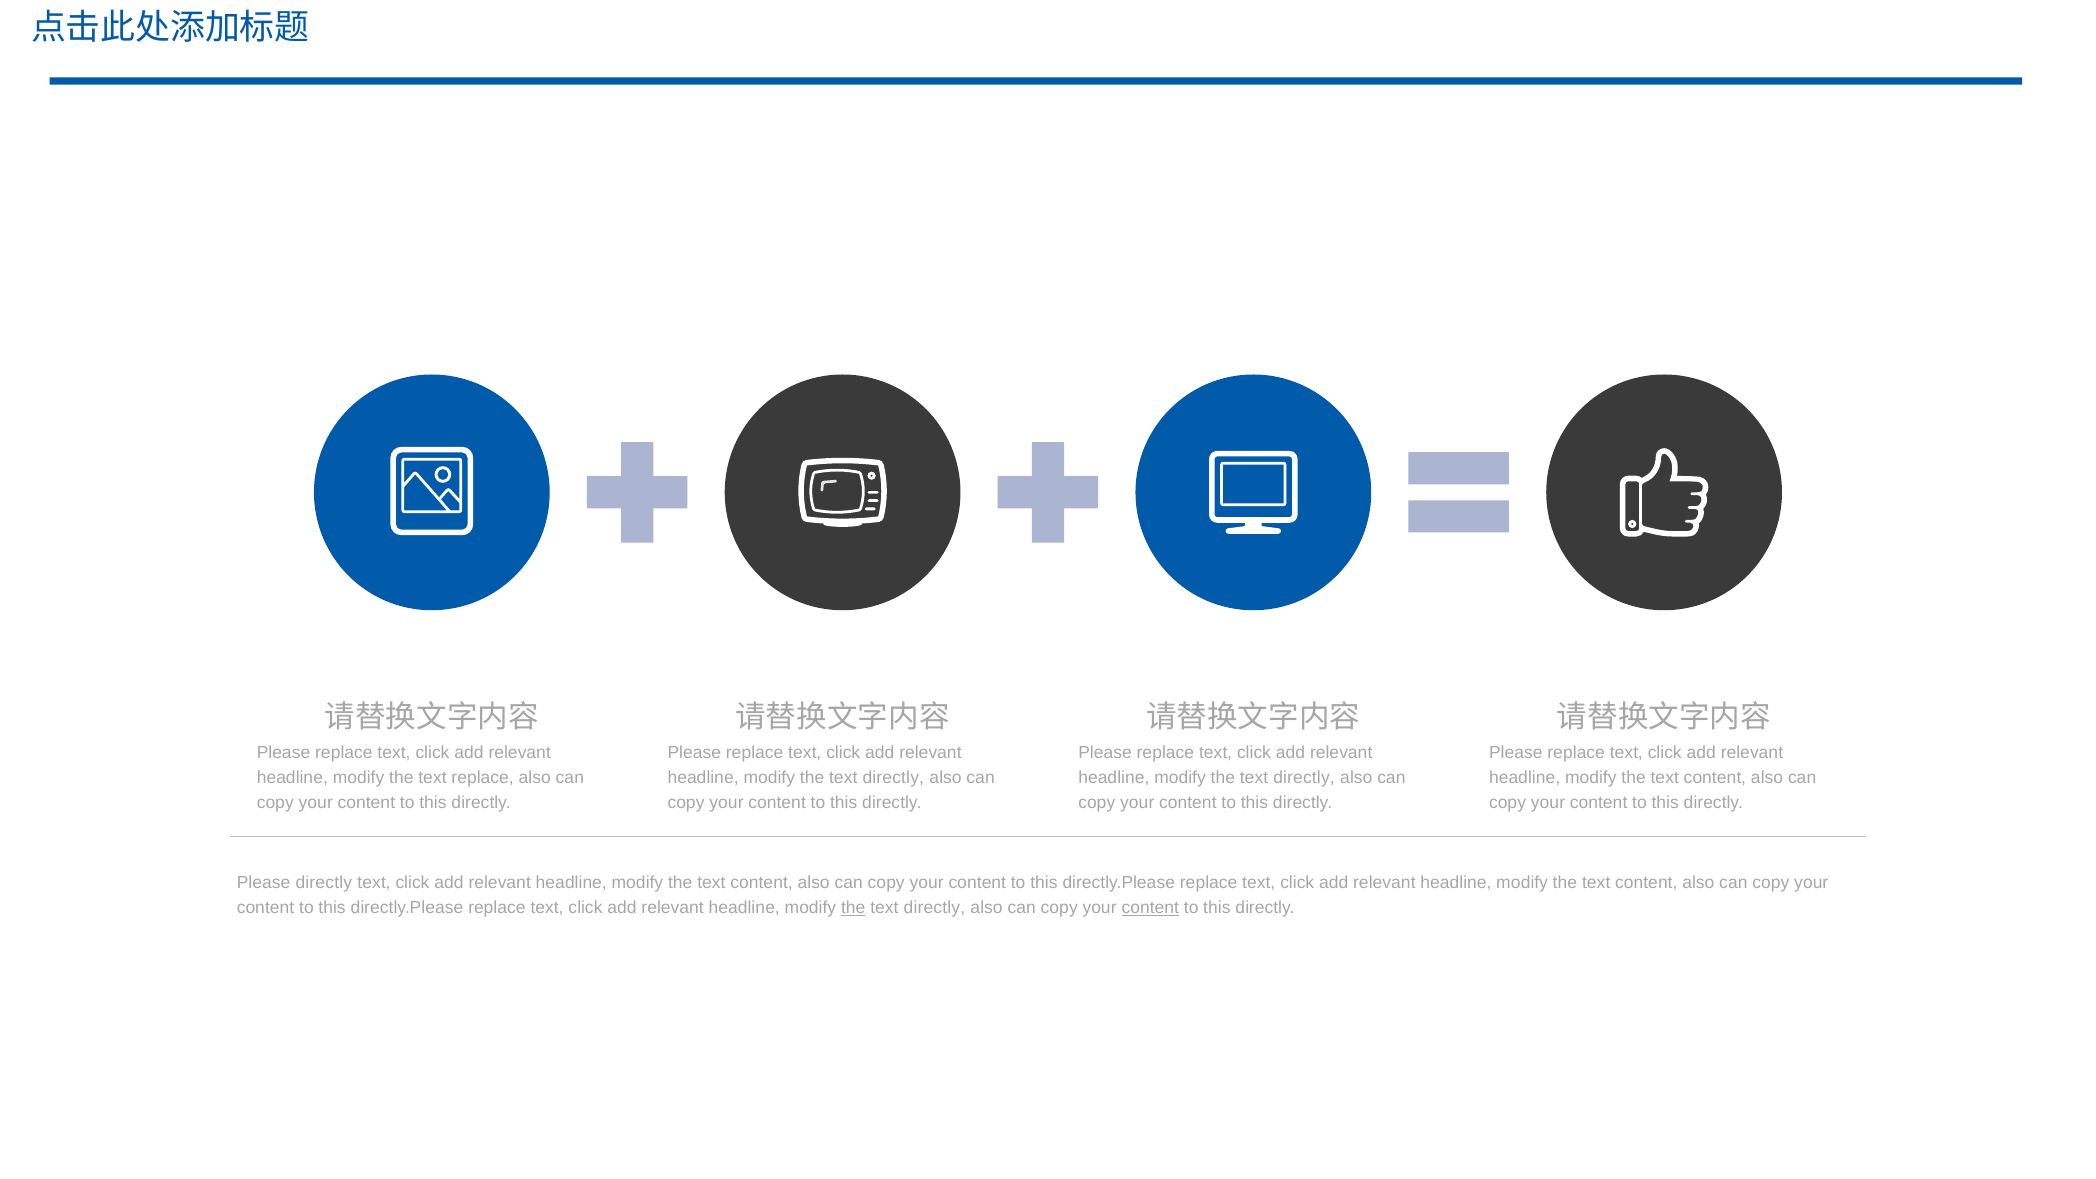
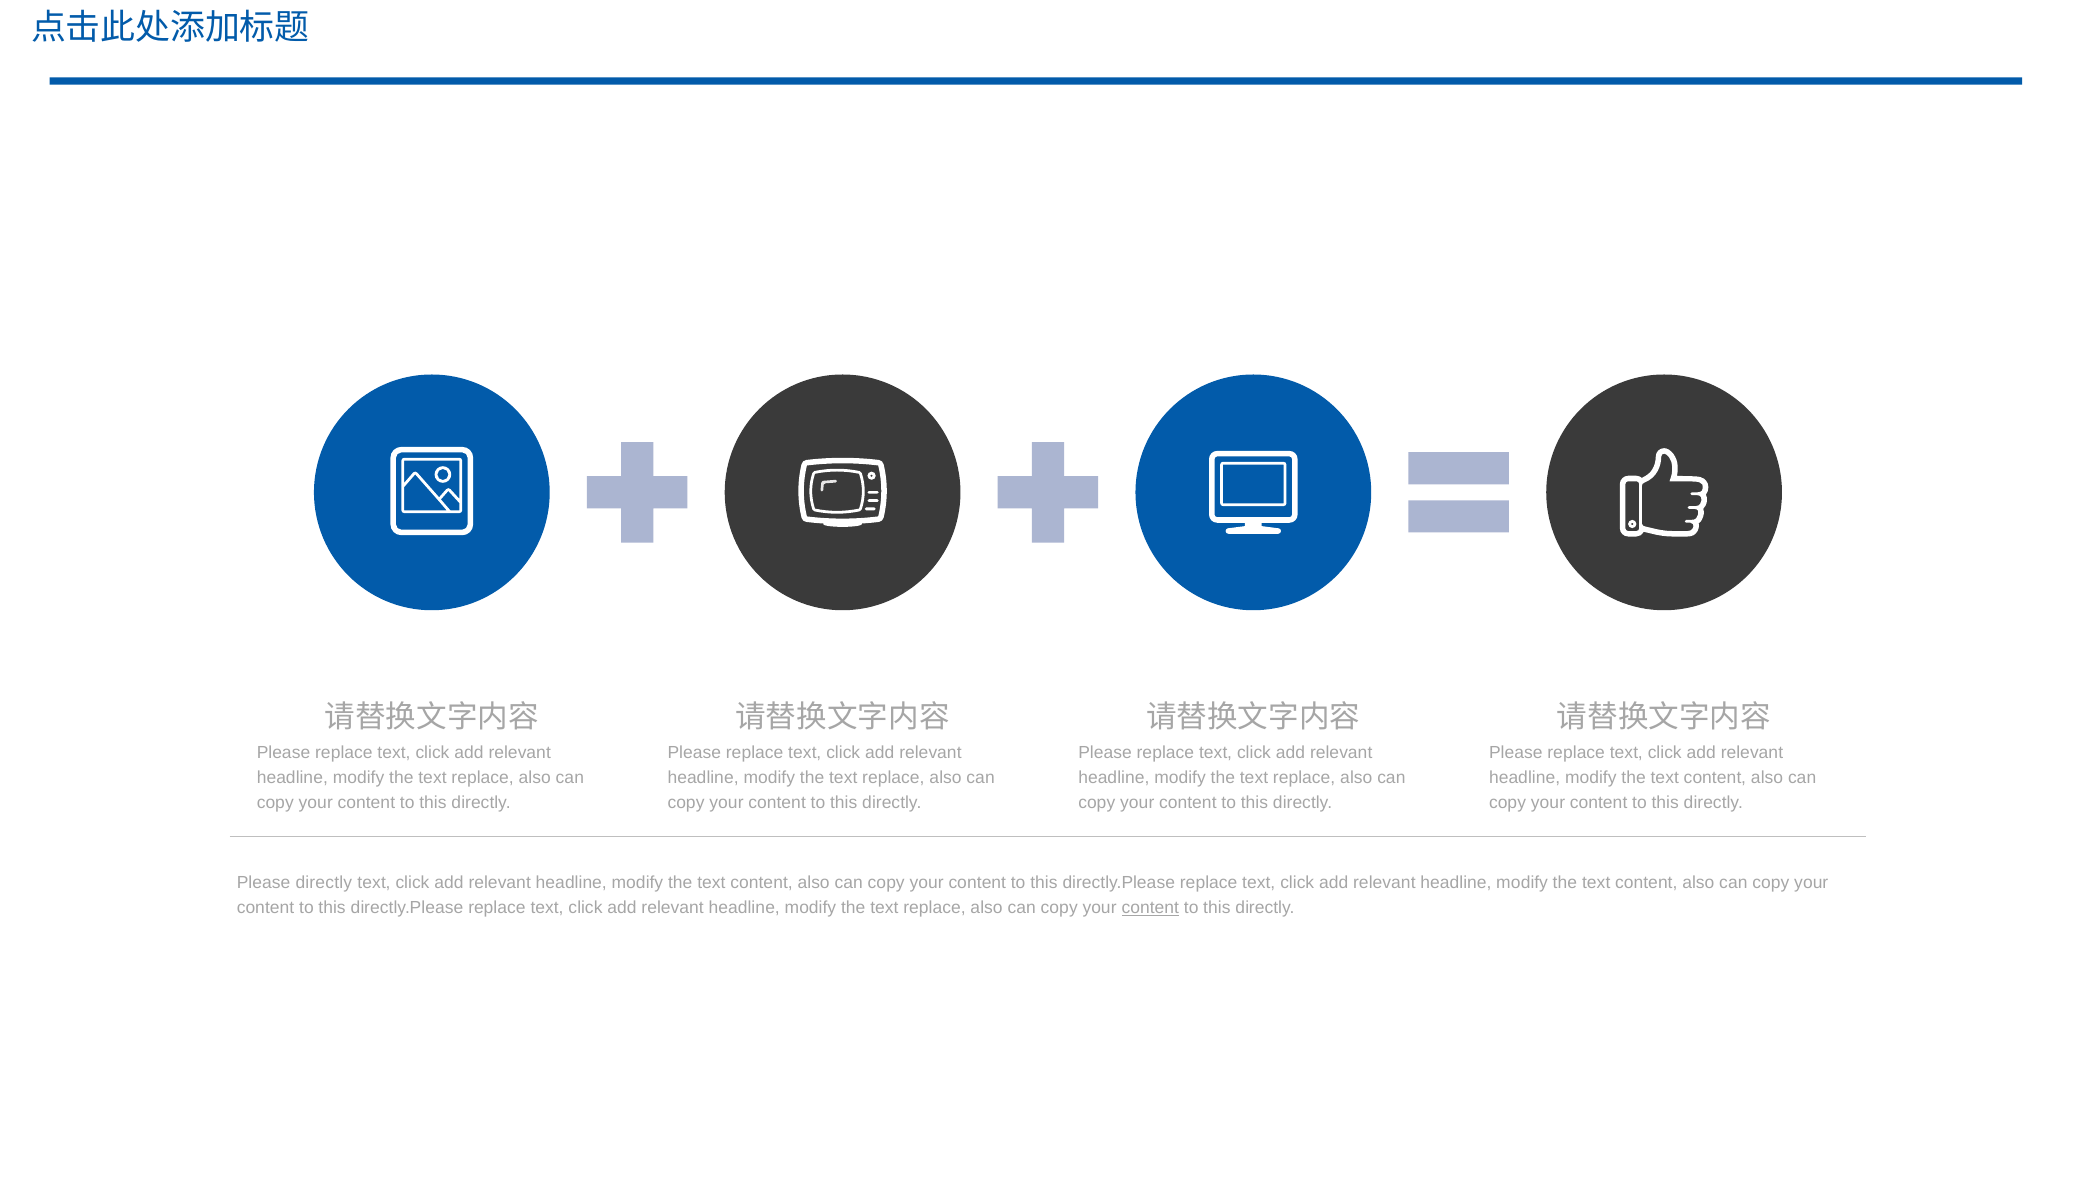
directly: directly -> replace (893, 778)
directly: directly -> replace (1304, 778)
the underline: present -> none (853, 908)
directly: directly -> replace (934, 908)
